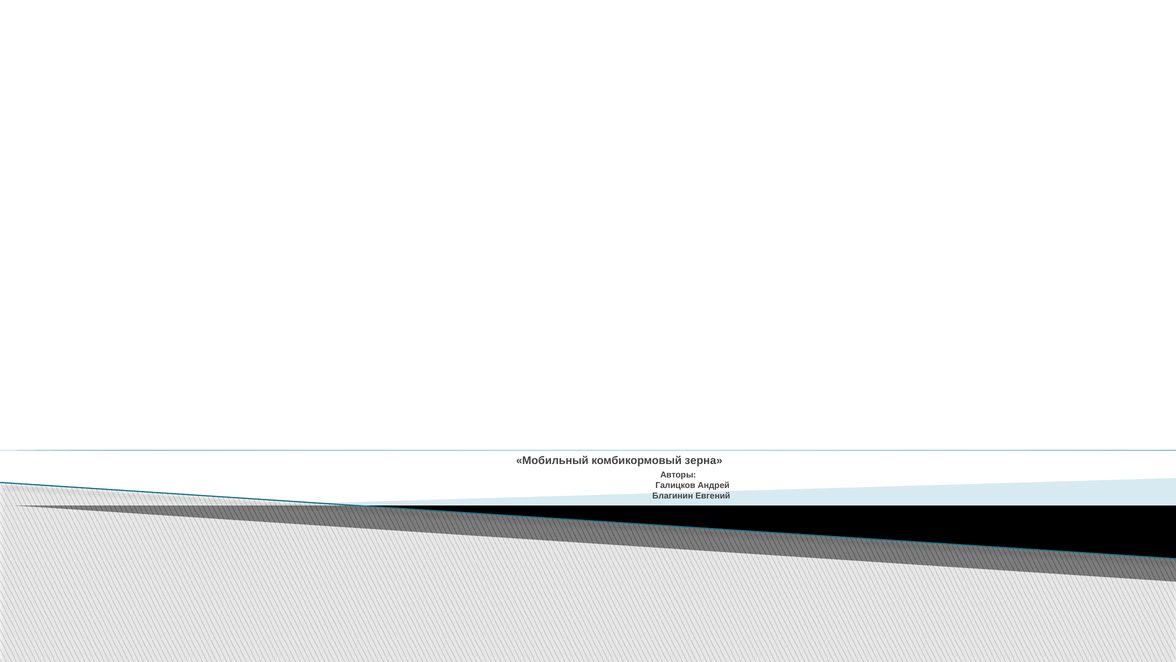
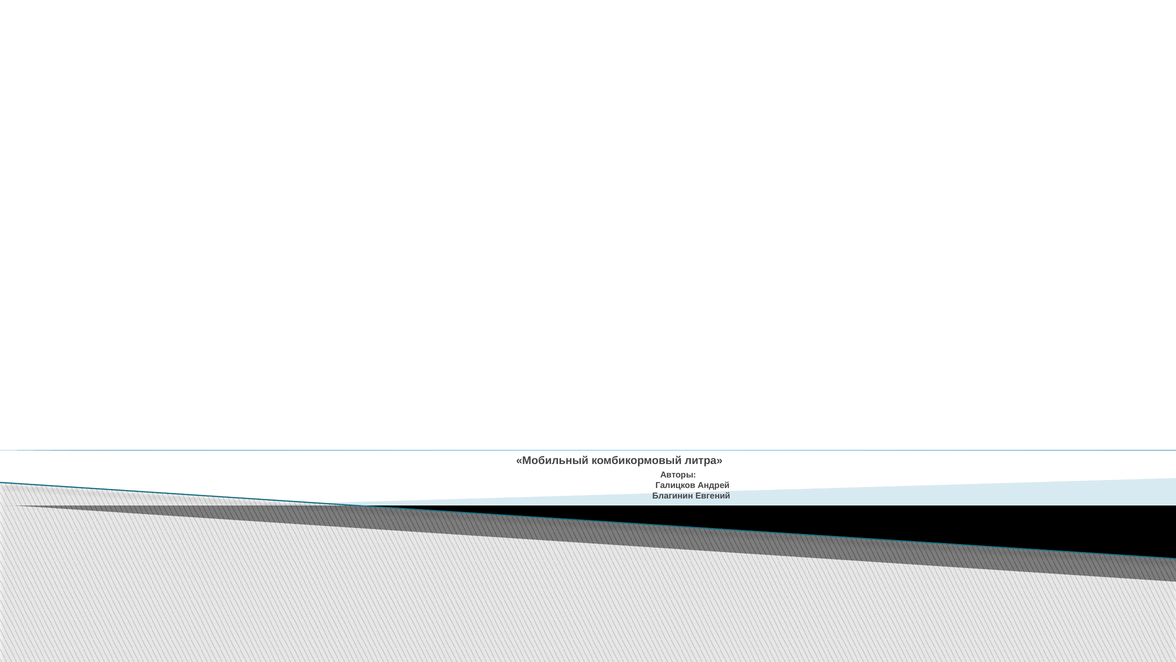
зерна: зерна -> литра (704, 460)
